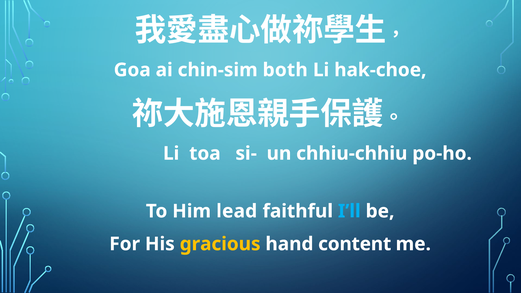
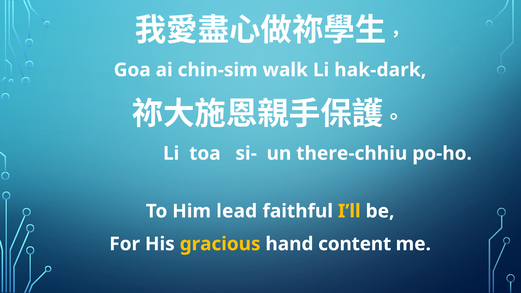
both: both -> walk (285, 70)
hak-choe: hak-choe -> hak-dark (380, 70)
chhiu-chhiu: chhiu-chhiu -> there-chhiu (352, 153)
I’ll colour: light blue -> yellow (349, 211)
